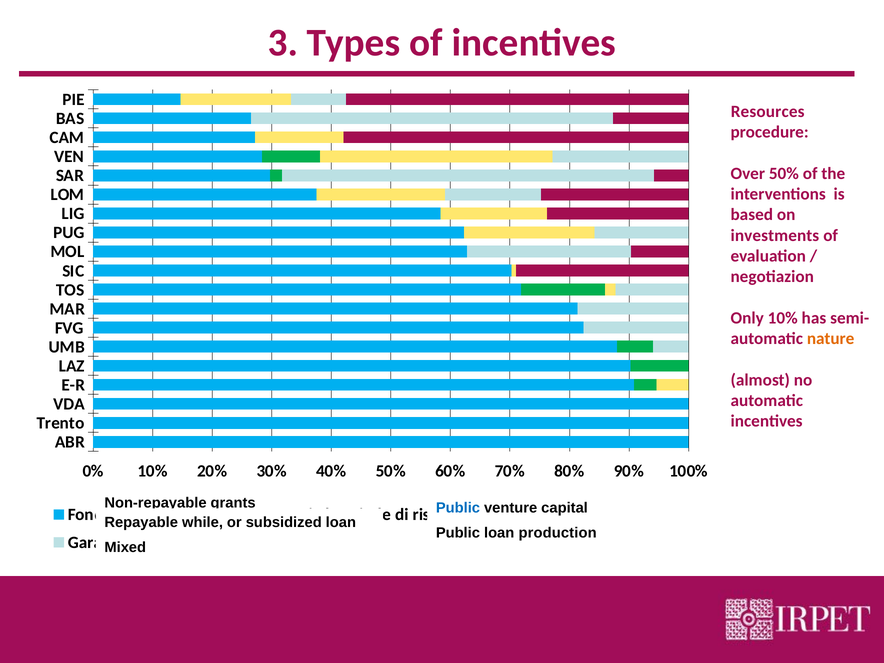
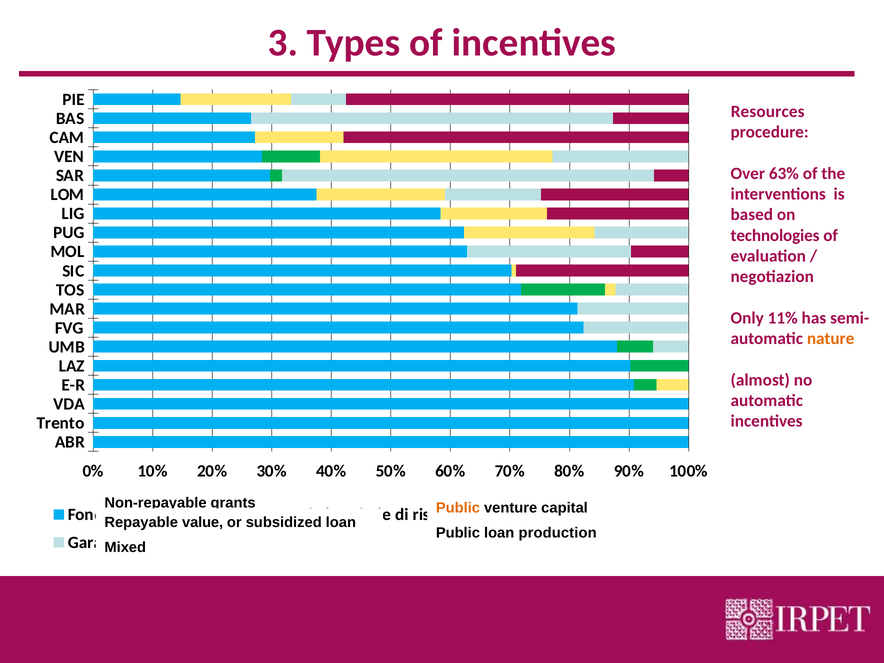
Over 50%: 50% -> 63% (784, 174)
investments: investments -> technologies (775, 235)
Only 10%: 10% -> 11% (783, 318)
Public colour: blue -> orange (458, 508)
while: while -> value (203, 522)
